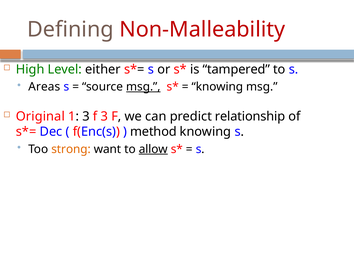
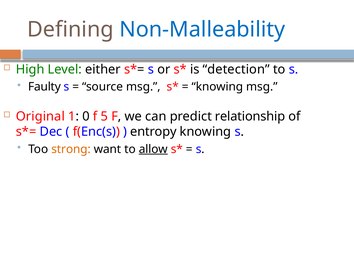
Non-Malleability colour: red -> blue (202, 30)
tampered: tampered -> detection (236, 69)
Areas: Areas -> Faulty (45, 87)
msg underline: present -> none (143, 87)
1 3: 3 -> 0 (86, 116)
f 3: 3 -> 5 (104, 116)
method: method -> entropy (153, 131)
